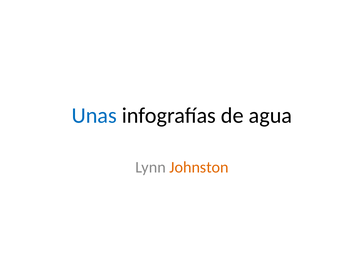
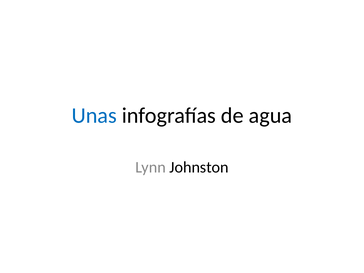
Johnston colour: orange -> black (199, 167)
